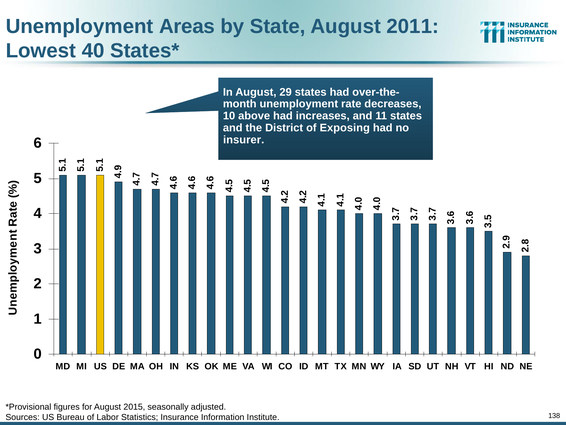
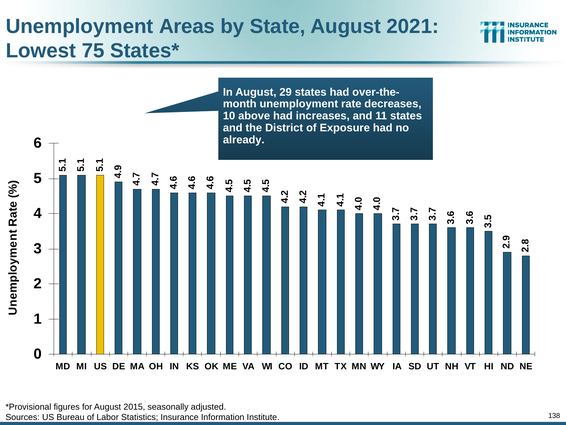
2011: 2011 -> 2021 (413, 26)
40: 40 -> 75 (93, 51)
Exposing: Exposing -> Exposure (345, 128)
insurer: insurer -> already (244, 140)
